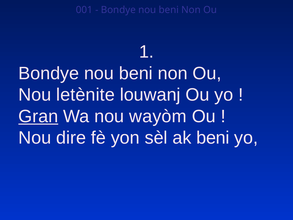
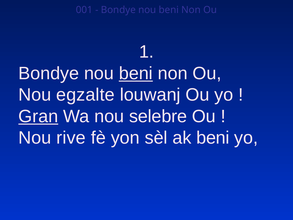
beni underline: none -> present (136, 73)
letènite: letènite -> egzalte (85, 95)
wayòm: wayòm -> selebre (158, 116)
dire: dire -> rive (71, 138)
